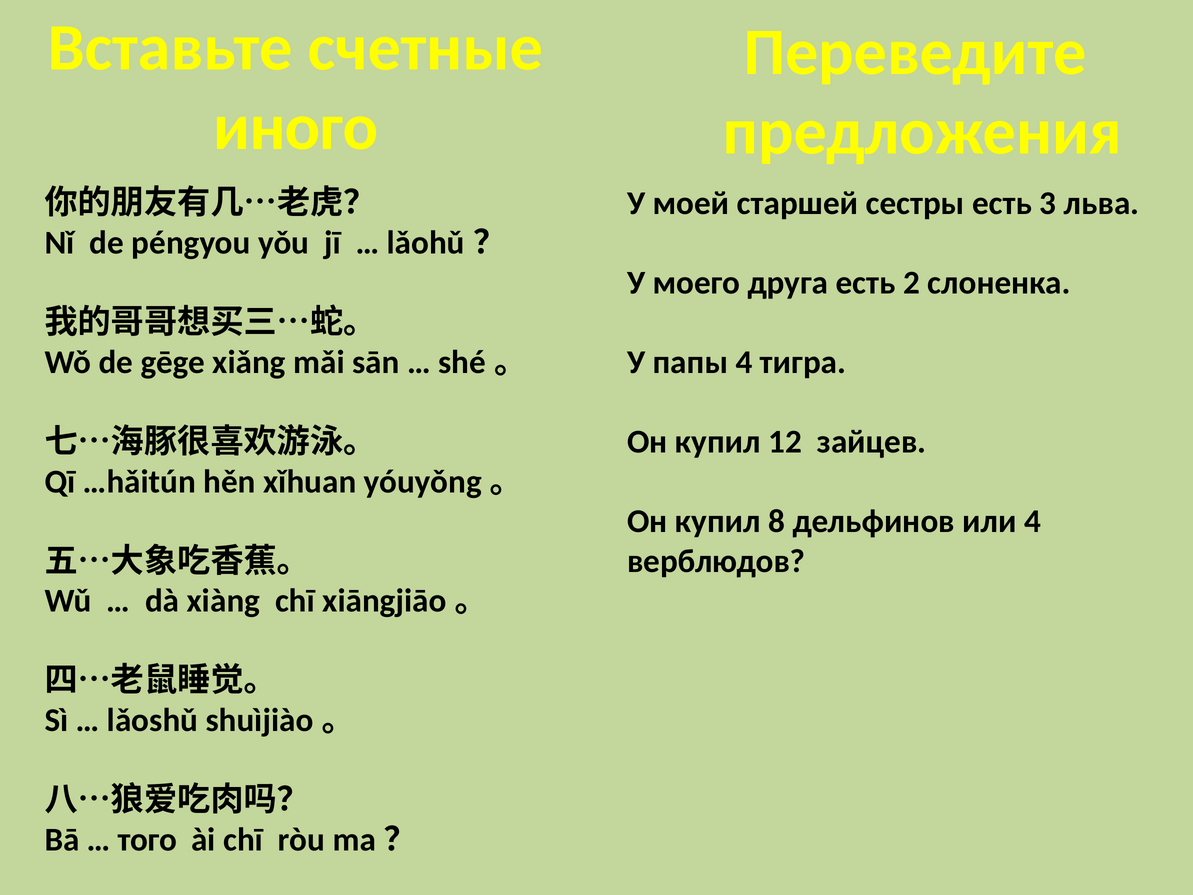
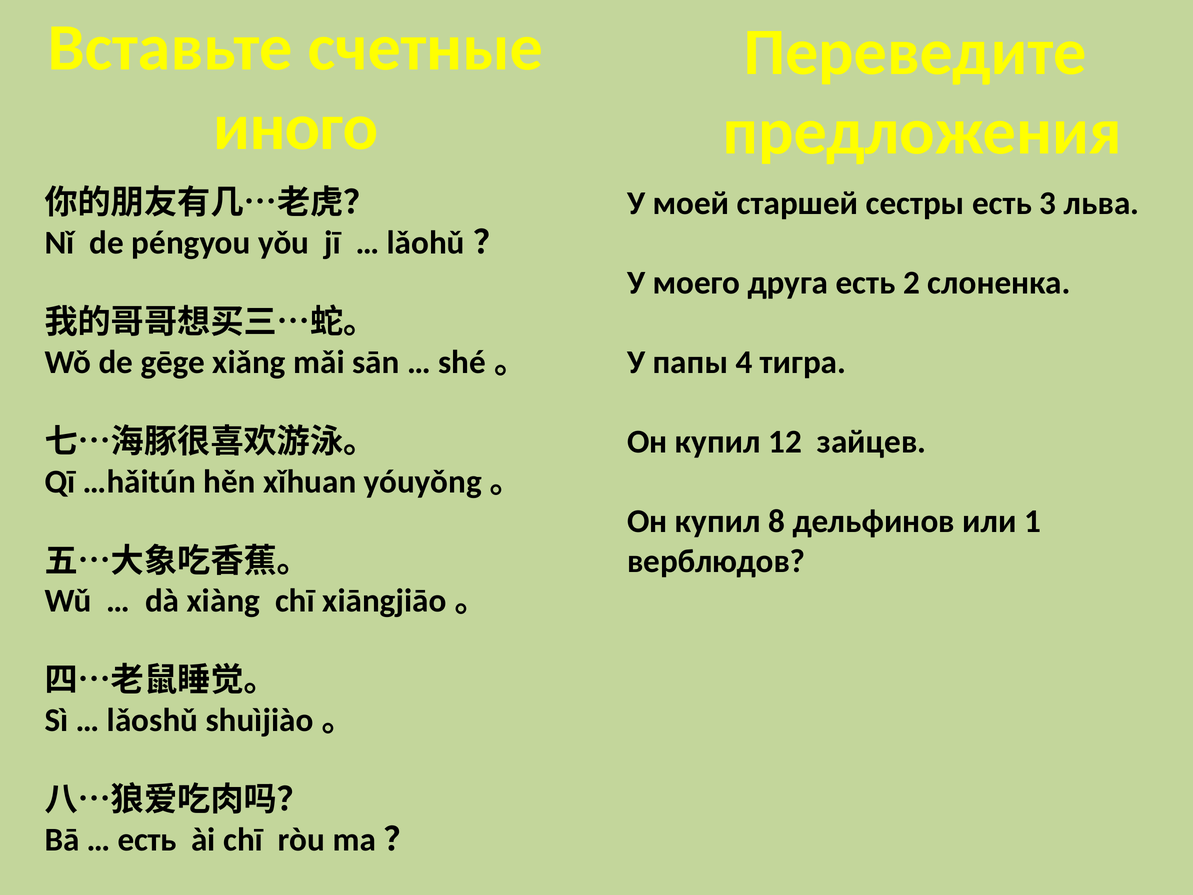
или 4: 4 -> 1 (1033, 521)
того: того -> есть (147, 839)
